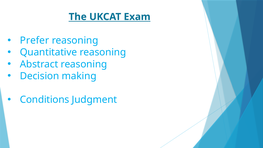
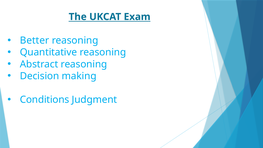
Prefer: Prefer -> Better (35, 40)
